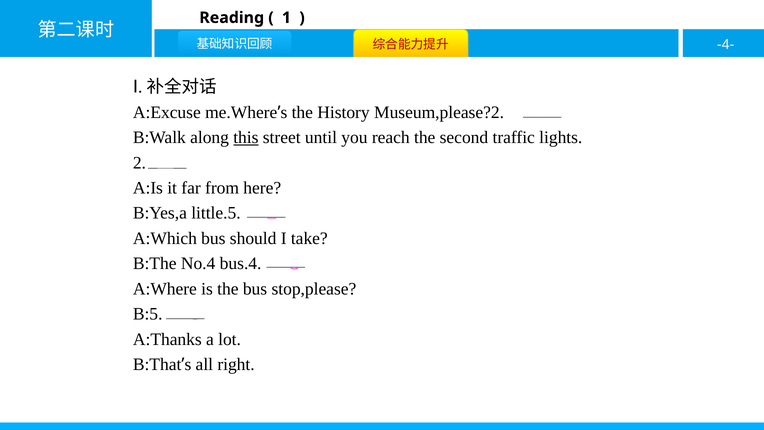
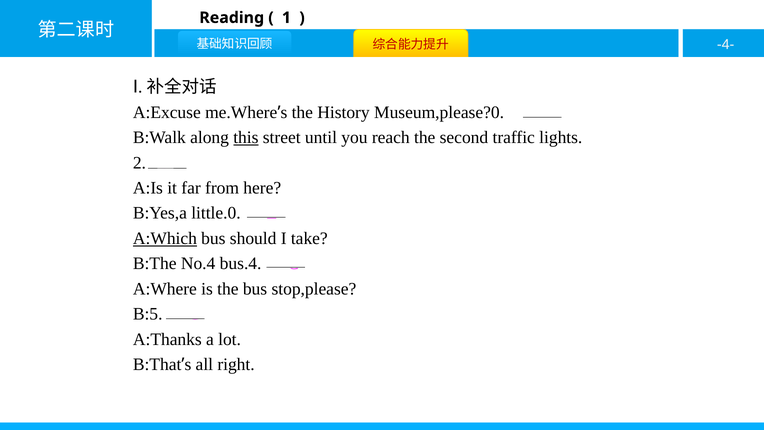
Museum,please?2: Museum,please?2 -> Museum,please?0 (439, 112)
little.5: little.5 -> little.0 (216, 213)
A:Which underline: none -> present (165, 238)
